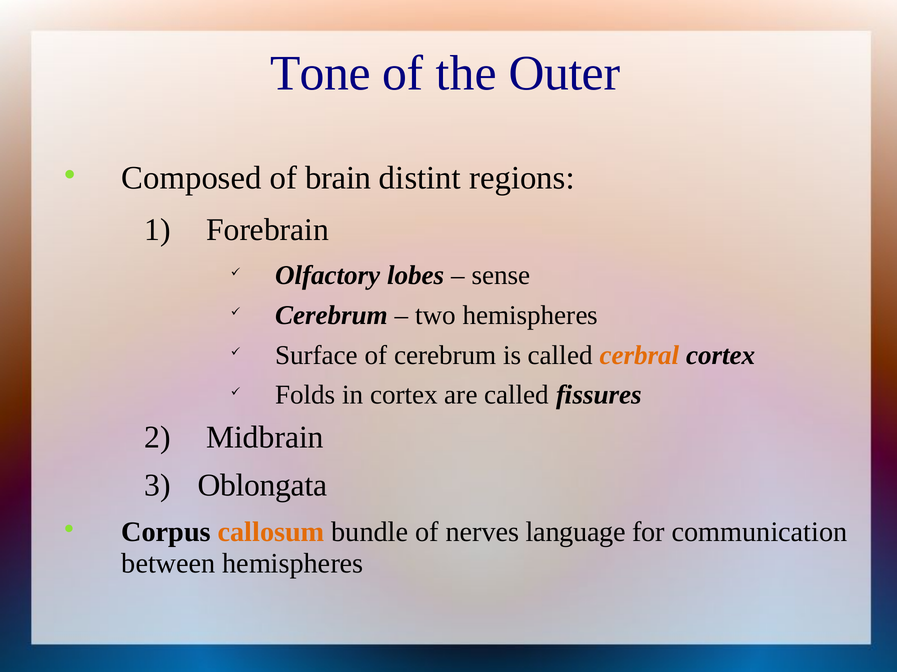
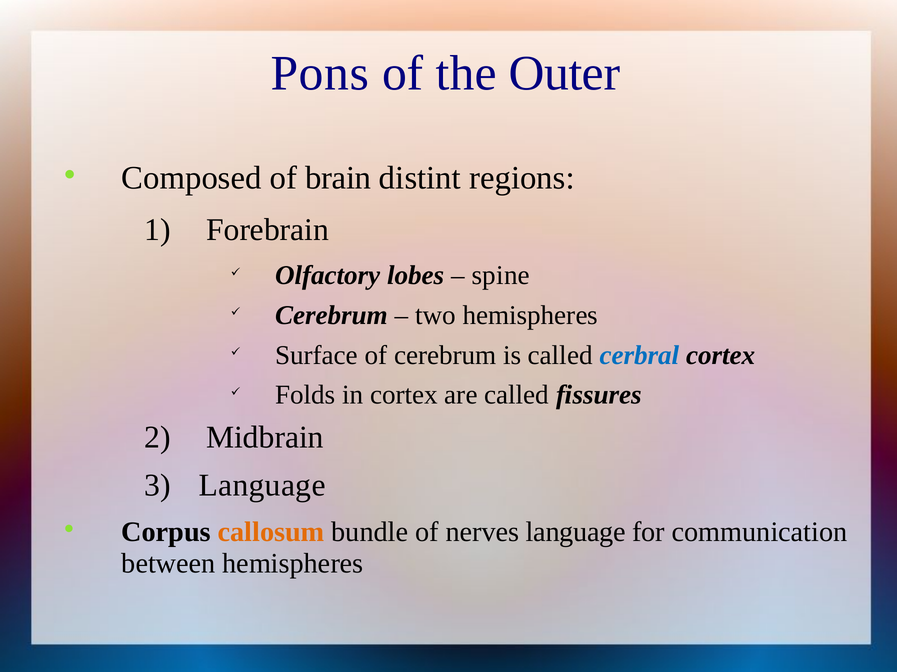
Tone: Tone -> Pons (320, 74)
sense: sense -> spine (501, 276)
cerbral colour: orange -> blue (640, 356)
Oblongata: Oblongata -> Language (262, 486)
